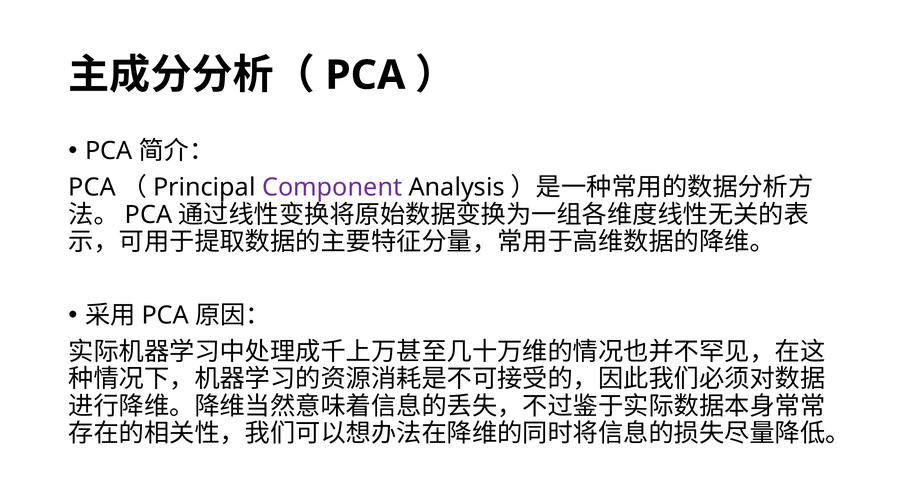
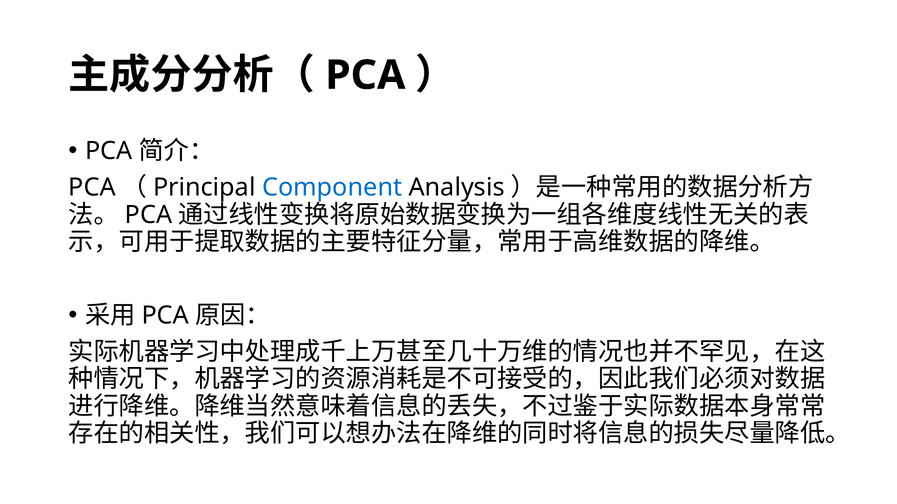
Component colour: purple -> blue (332, 188)
